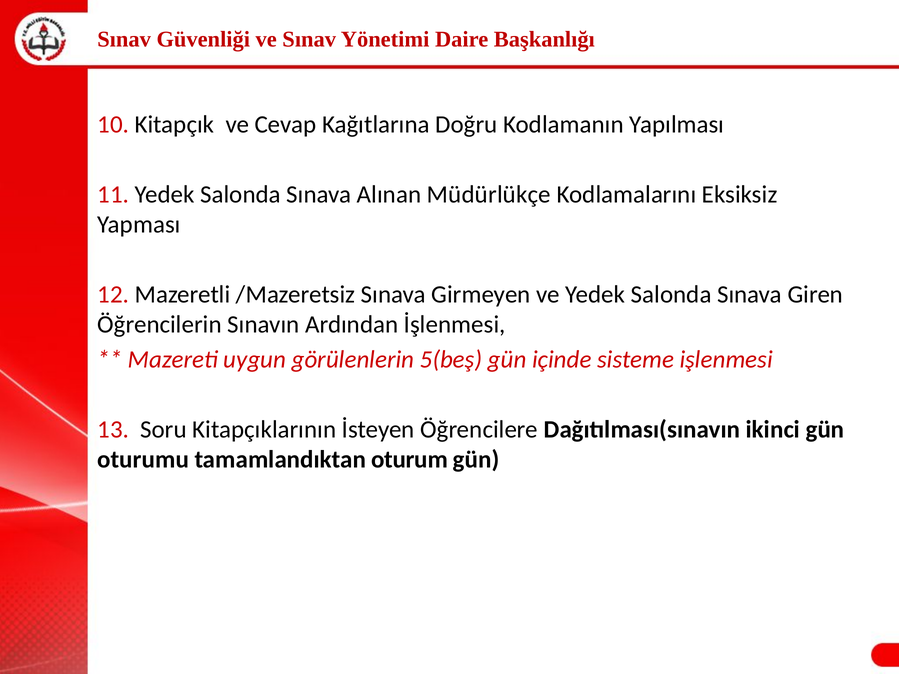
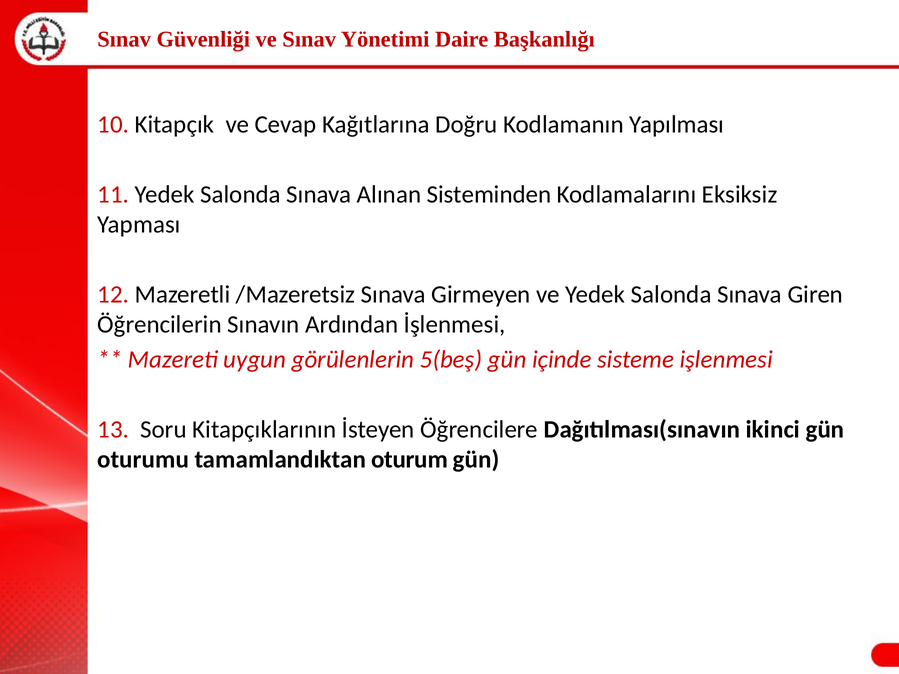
Müdürlükçe: Müdürlükçe -> Sisteminden (489, 194)
